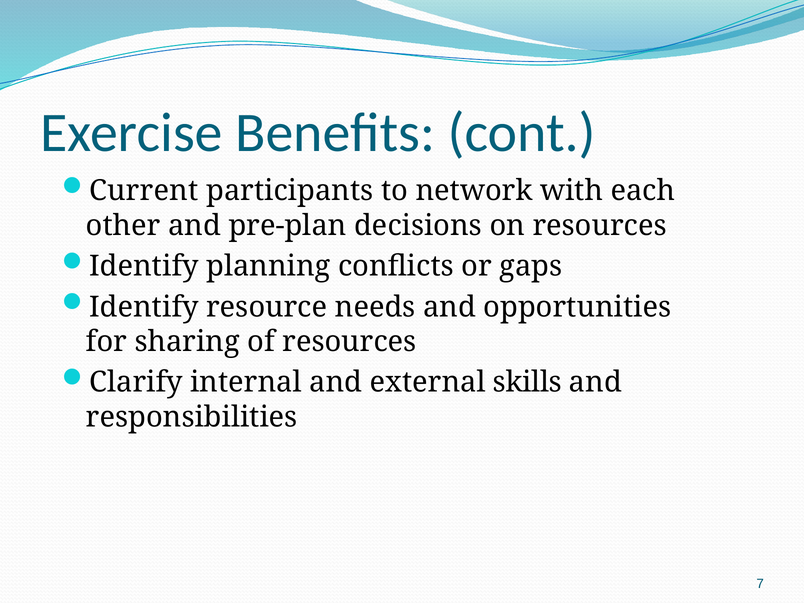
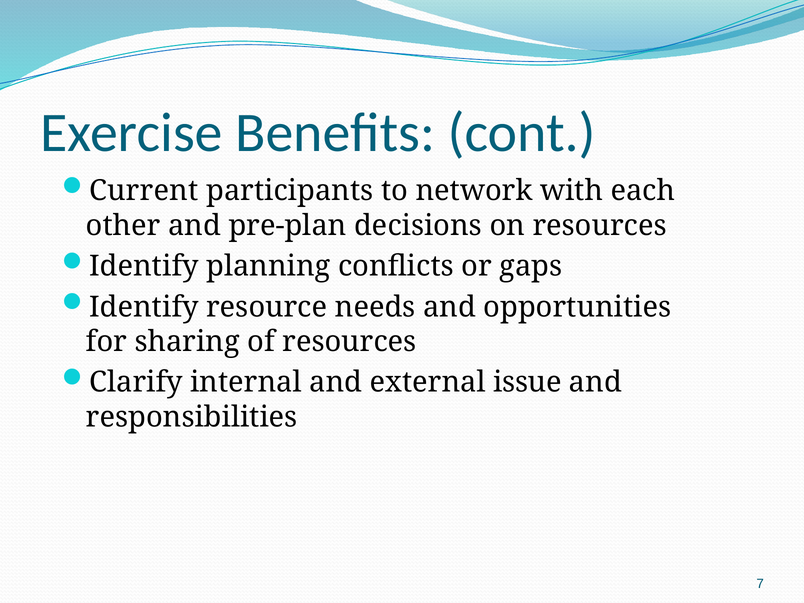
skills: skills -> issue (527, 382)
